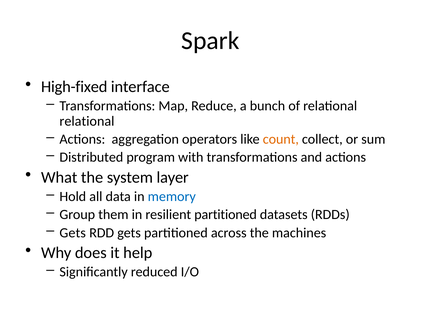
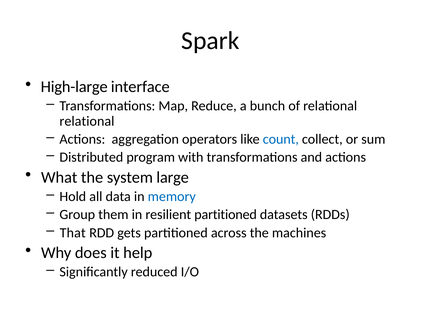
High-fixed: High-fixed -> High-large (74, 87)
count colour: orange -> blue (281, 139)
layer: layer -> large (173, 177)
Gets: Gets -> That (73, 233)
